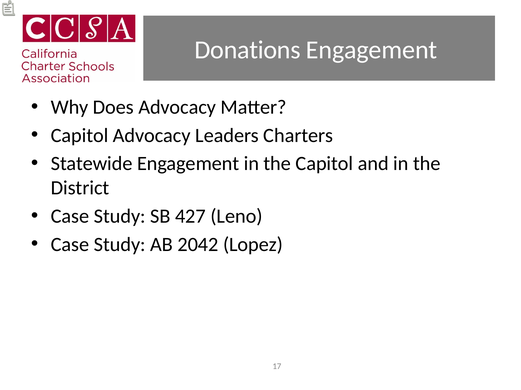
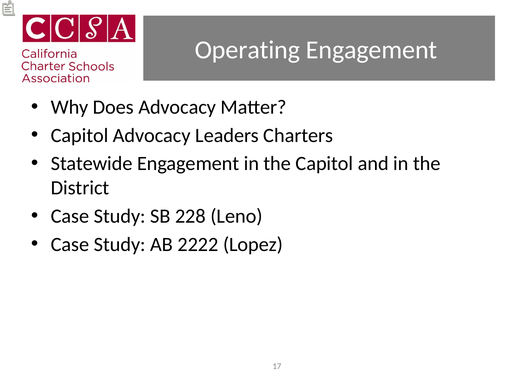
Donations: Donations -> Operating (247, 50)
427: 427 -> 228 (190, 217)
2042: 2042 -> 2222 (198, 245)
